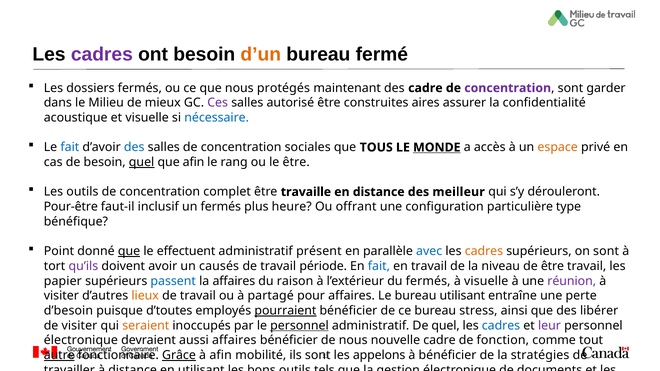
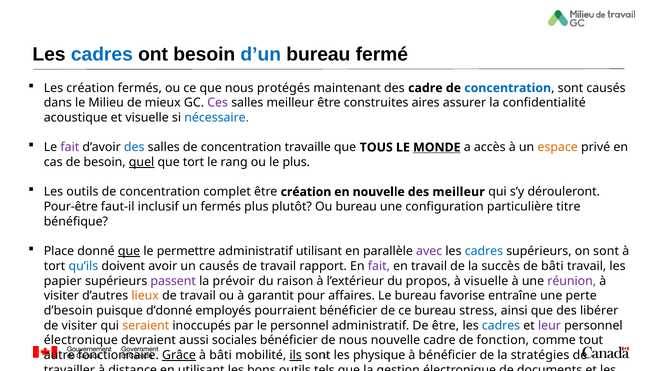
cadres colour: purple -> blue (102, 54)
d’un colour: orange -> blue (261, 54)
Les dossiers: dossiers -> création (90, 88)
concentration colour: purple -> blue (508, 88)
sont garder: garder -> causés (606, 88)
salles autorisé: autorisé -> meilleur (290, 103)
fait colour: blue -> purple (70, 147)
sociales: sociales -> travaille (308, 147)
que afin: afin -> tort (194, 162)
le être: être -> plus (296, 162)
être travaille: travaille -> création (306, 192)
en distance: distance -> nouvelle (379, 192)
heure: heure -> plutôt (292, 207)
Ou offrant: offrant -> bureau (356, 207)
type: type -> titre (568, 207)
Point: Point -> Place (59, 251)
effectuent: effectuent -> permettre (186, 251)
administratif présent: présent -> utilisant (319, 251)
avec colour: blue -> purple (429, 251)
cadres colour: orange -> blue (484, 251)
qu’ils colour: purple -> blue (83, 266)
période: période -> rapport (323, 266)
fait colour: blue -> purple (379, 266)
niveau: niveau -> succès (501, 266)
de être: être -> bâti (552, 266)
passent colour: blue -> purple (173, 281)
la affaires: affaires -> prévoir (234, 281)
du fermés: fermés -> propos (428, 281)
partagé: partagé -> garantit (271, 296)
bureau utilisant: utilisant -> favorise (462, 296)
d’toutes: d’toutes -> d’donné (169, 311)
pourraient underline: present -> none (285, 311)
personnel underline: present -> none (300, 326)
De quel: quel -> être (445, 326)
aussi affaires: affaires -> sociales (234, 341)
autre underline: present -> none (59, 355)
à afin: afin -> bâti (221, 355)
ils underline: none -> present (296, 355)
appelons: appelons -> physique (379, 355)
